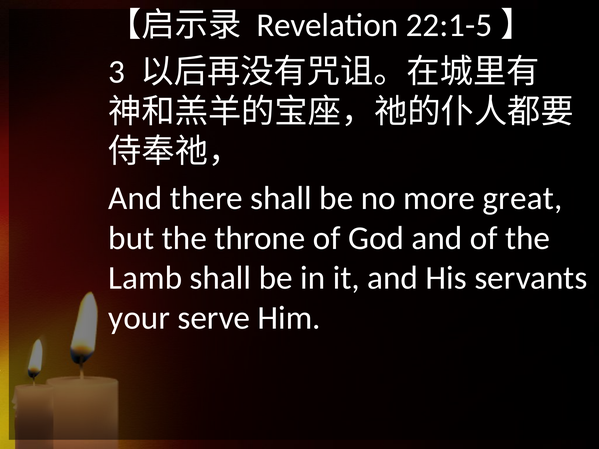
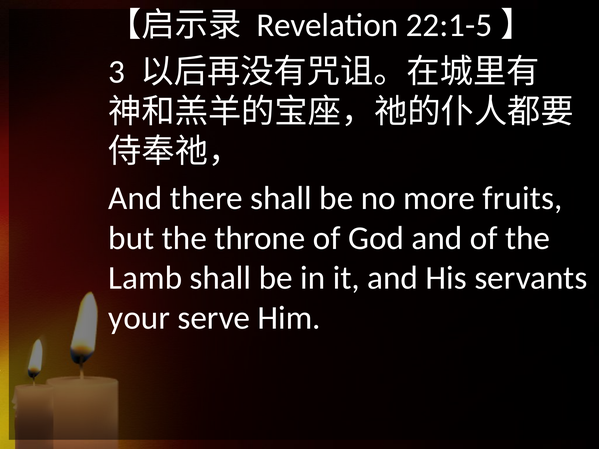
great: great -> fruits (522, 198)
